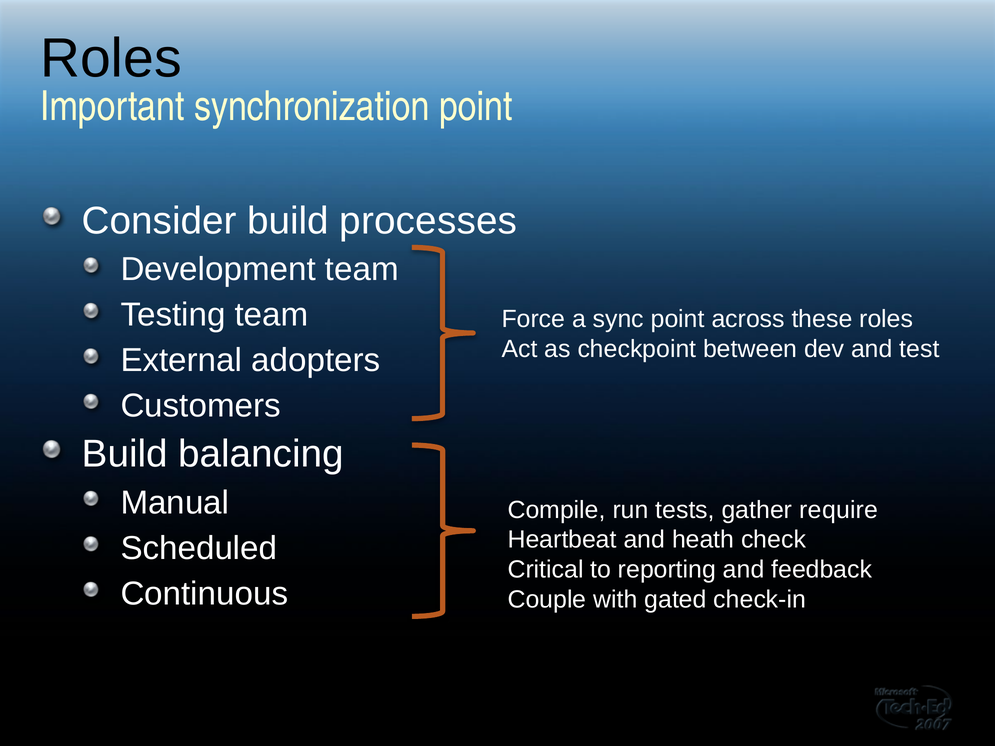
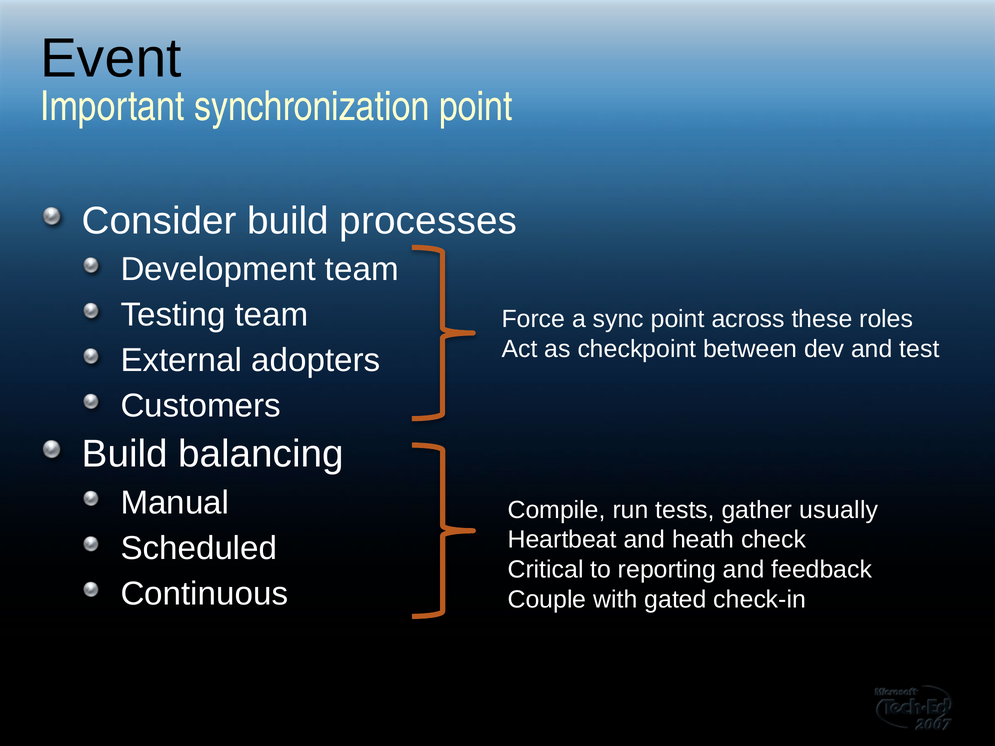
Roles: Roles -> Event (111, 59)
require: require -> usually (839, 510)
